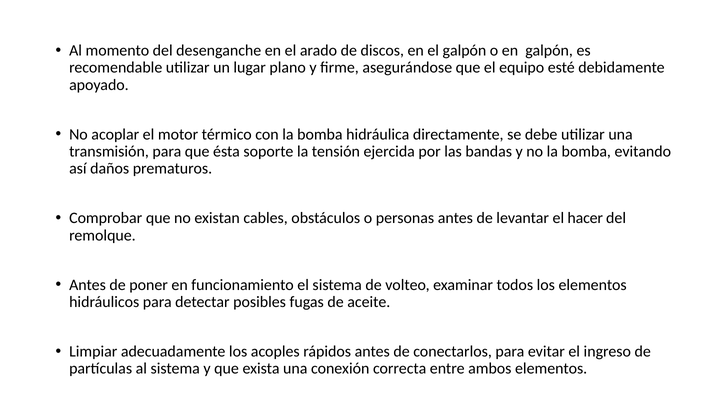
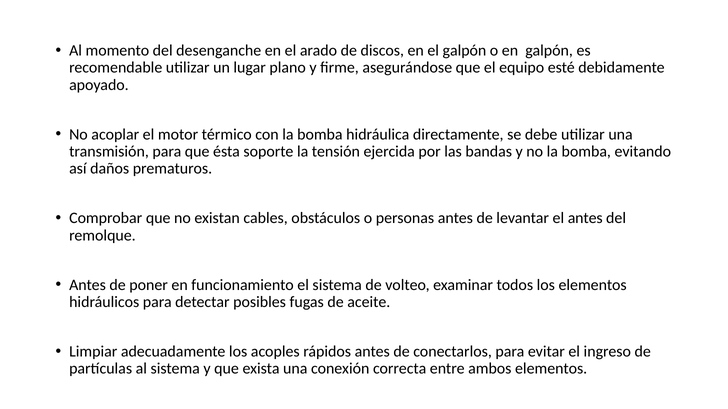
el hacer: hacer -> antes (585, 218)
